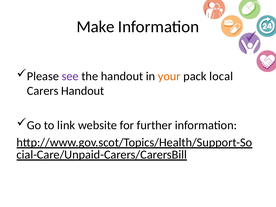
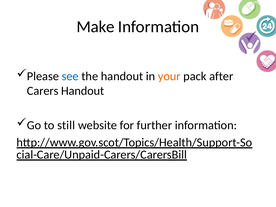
see colour: purple -> blue (70, 76)
local: local -> after (221, 76)
link: link -> still (66, 125)
